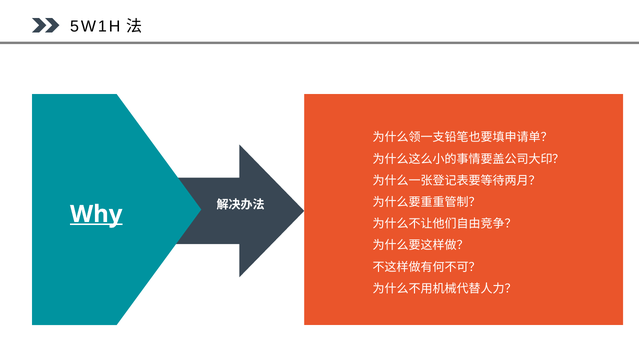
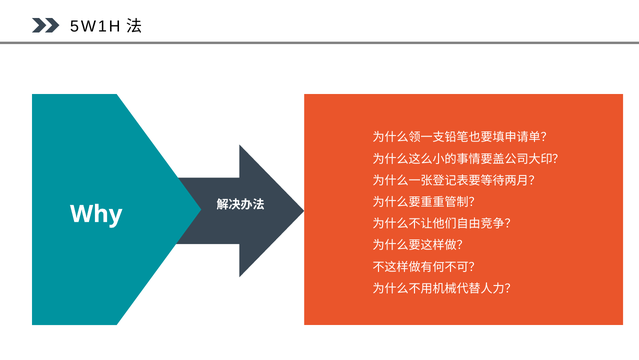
Why underline: present -> none (96, 214)
